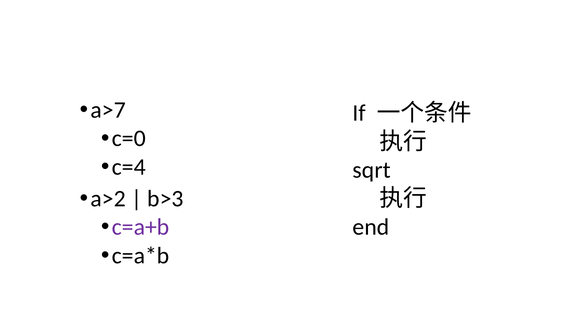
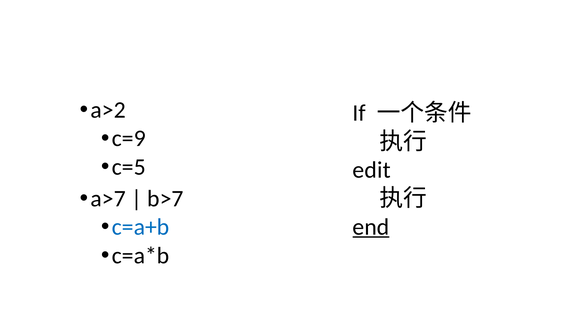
a>7: a>7 -> a>2 (108, 110)
c=0: c=0 -> c=9 (129, 138)
c=4: c=4 -> c=5 (129, 167)
sqrt: sqrt -> edit (372, 170)
a>2: a>2 -> a>7 (108, 199)
b>3: b>3 -> b>7 (165, 199)
c=a+b colour: purple -> blue (141, 227)
end underline: none -> present (371, 227)
